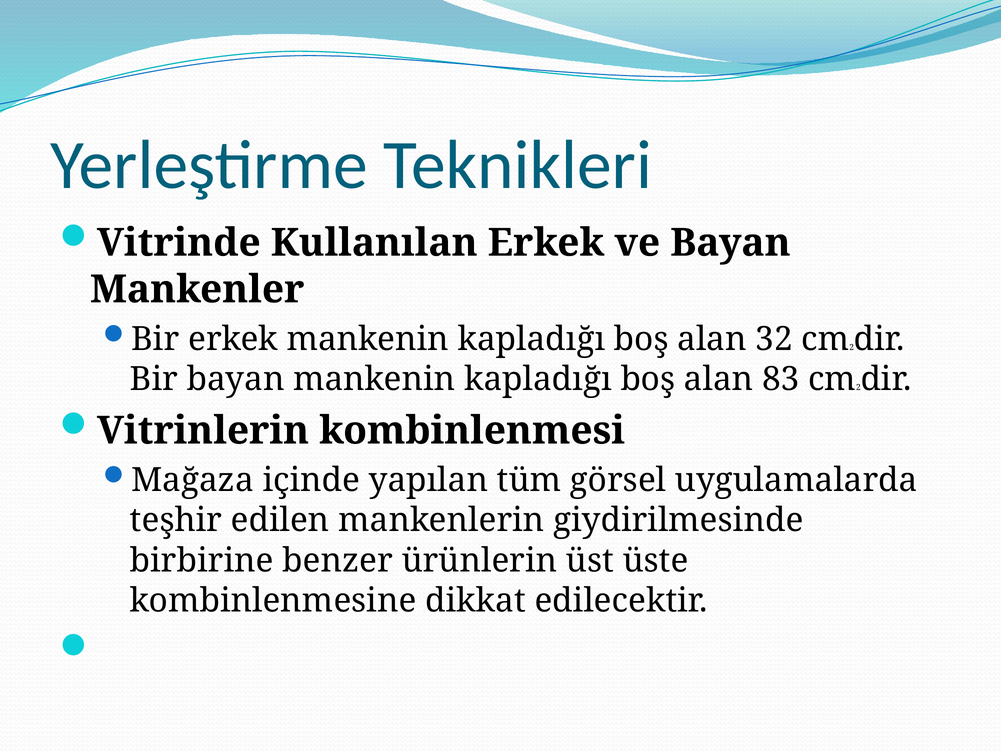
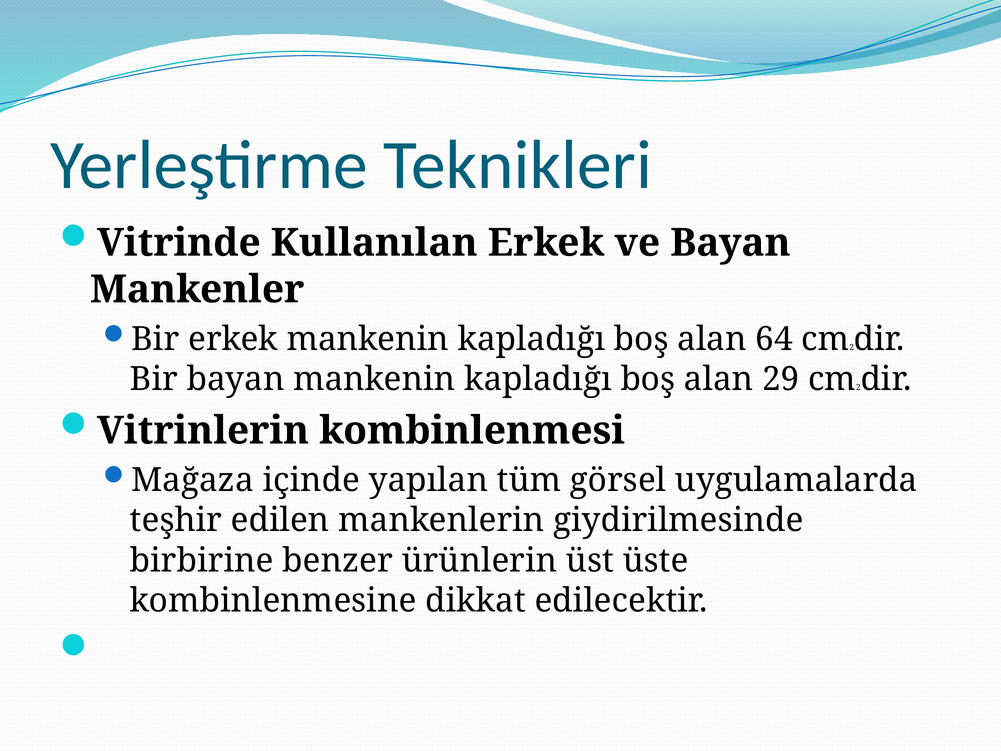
32: 32 -> 64 (774, 339)
83: 83 -> 29 (781, 379)
